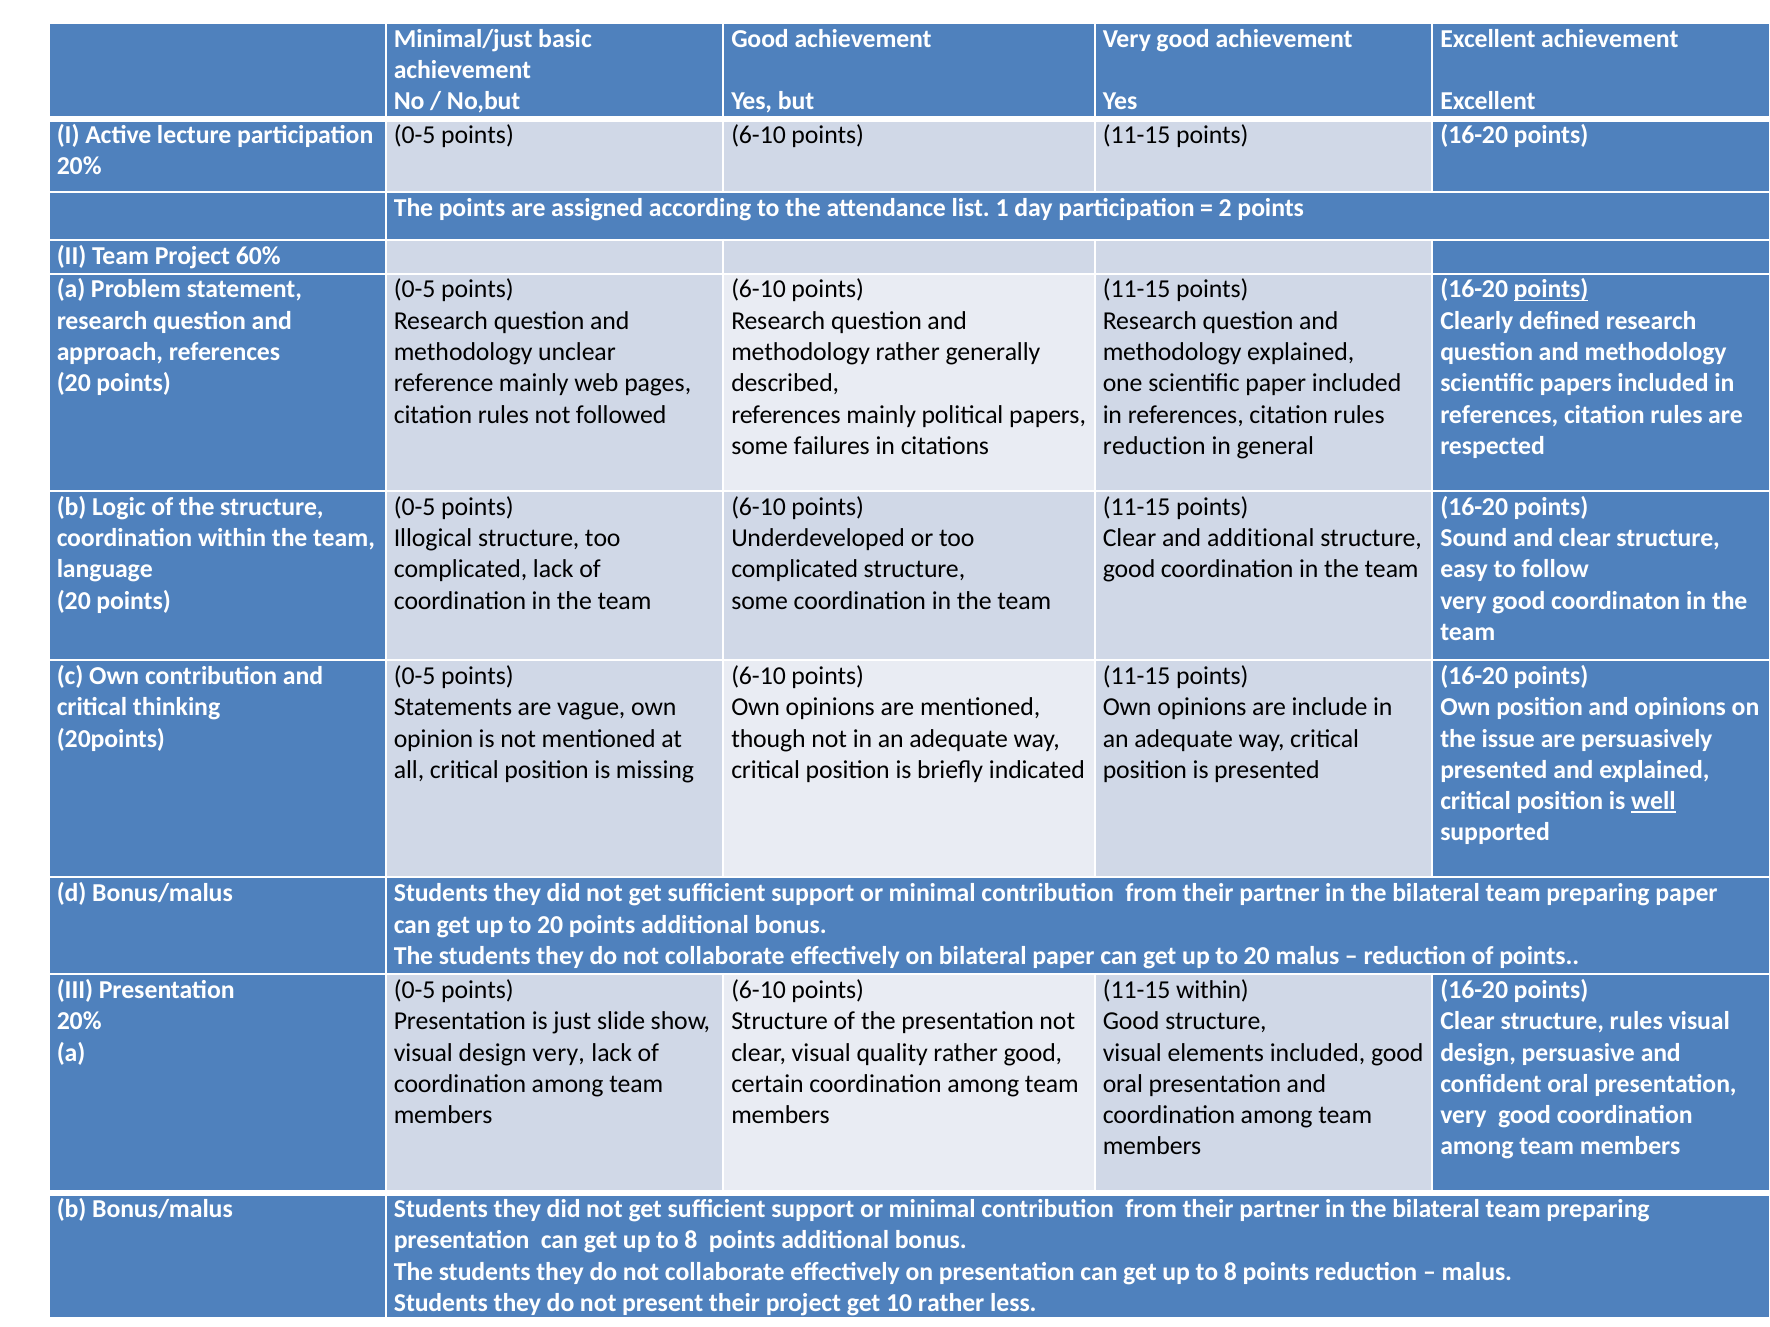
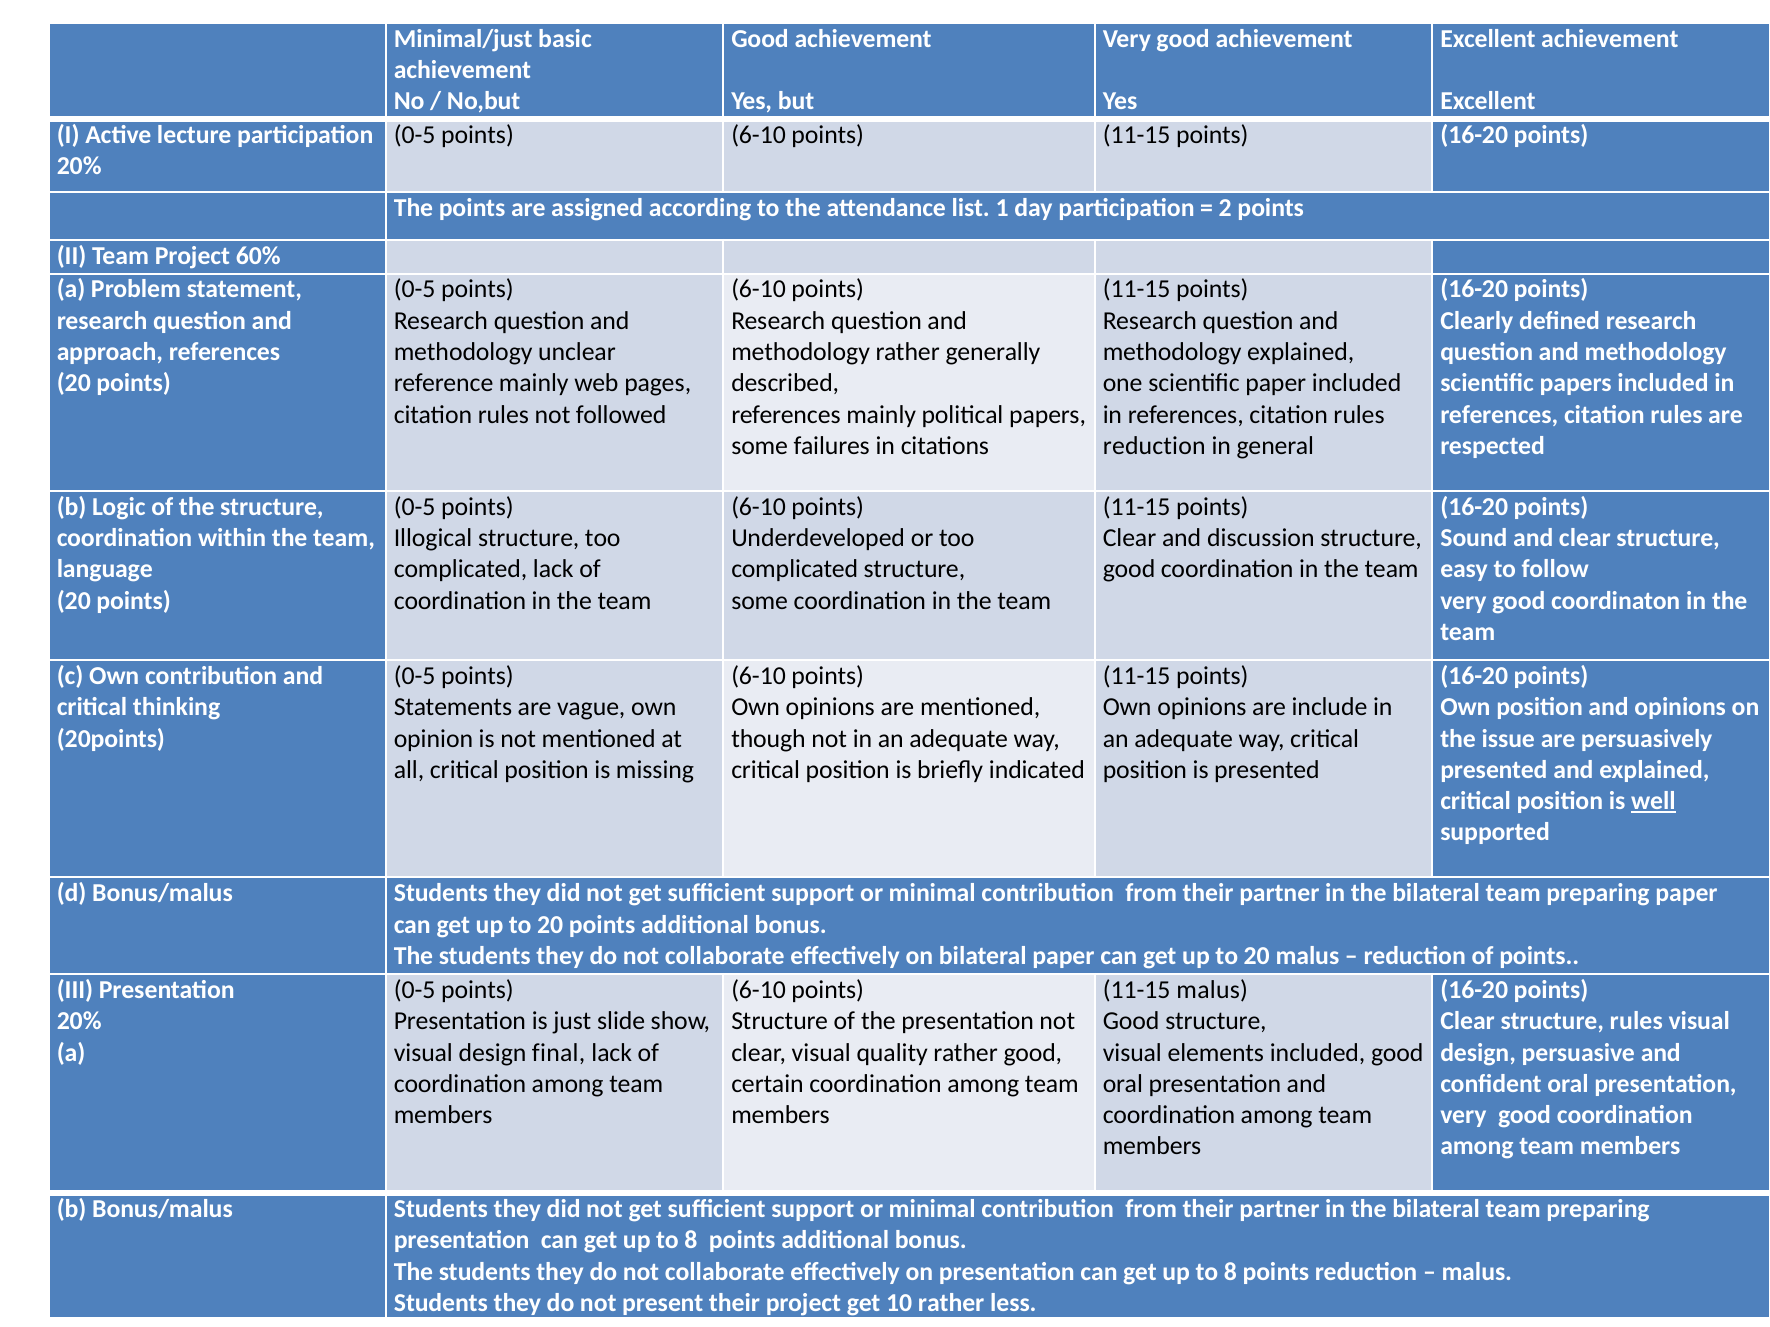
points underline: present -> none (1551, 290)
and additional: additional -> discussion (1261, 538)
11-15 within: within -> malus (1212, 990)
design very: very -> final (559, 1053)
